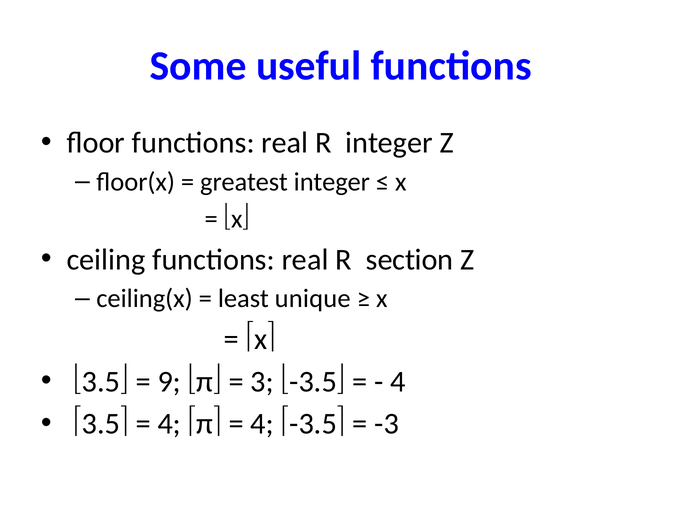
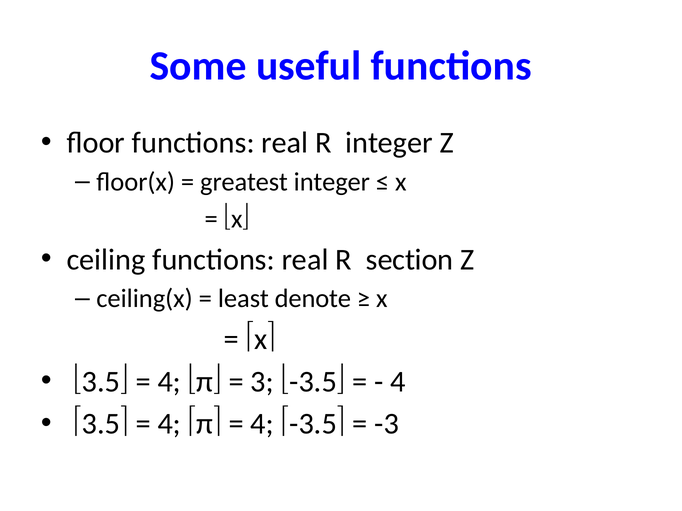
unique: unique -> denote (313, 299)
9: 9 -> 4 (169, 382)
